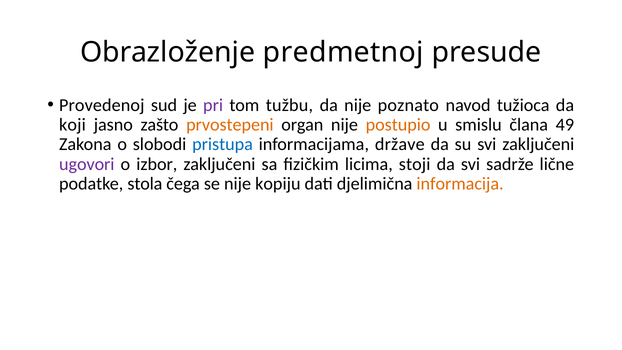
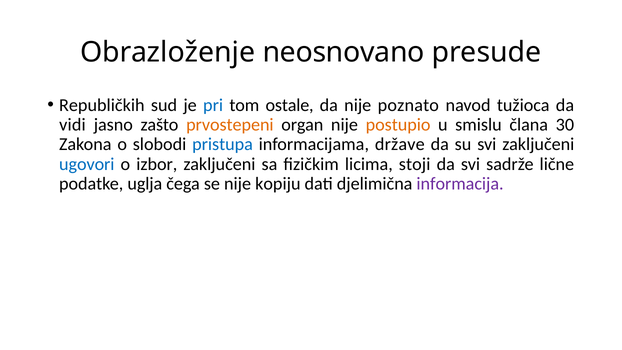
predmetnoj: predmetnoj -> neosnovano (344, 52)
Provedenoj: Provedenoj -> Republičkih (102, 105)
pri colour: purple -> blue (213, 105)
tužbu: tužbu -> ostale (290, 105)
koji: koji -> vidi (72, 125)
49: 49 -> 30 (565, 125)
ugovori colour: purple -> blue (87, 164)
stola: stola -> uglja (145, 184)
informacija colour: orange -> purple (460, 184)
